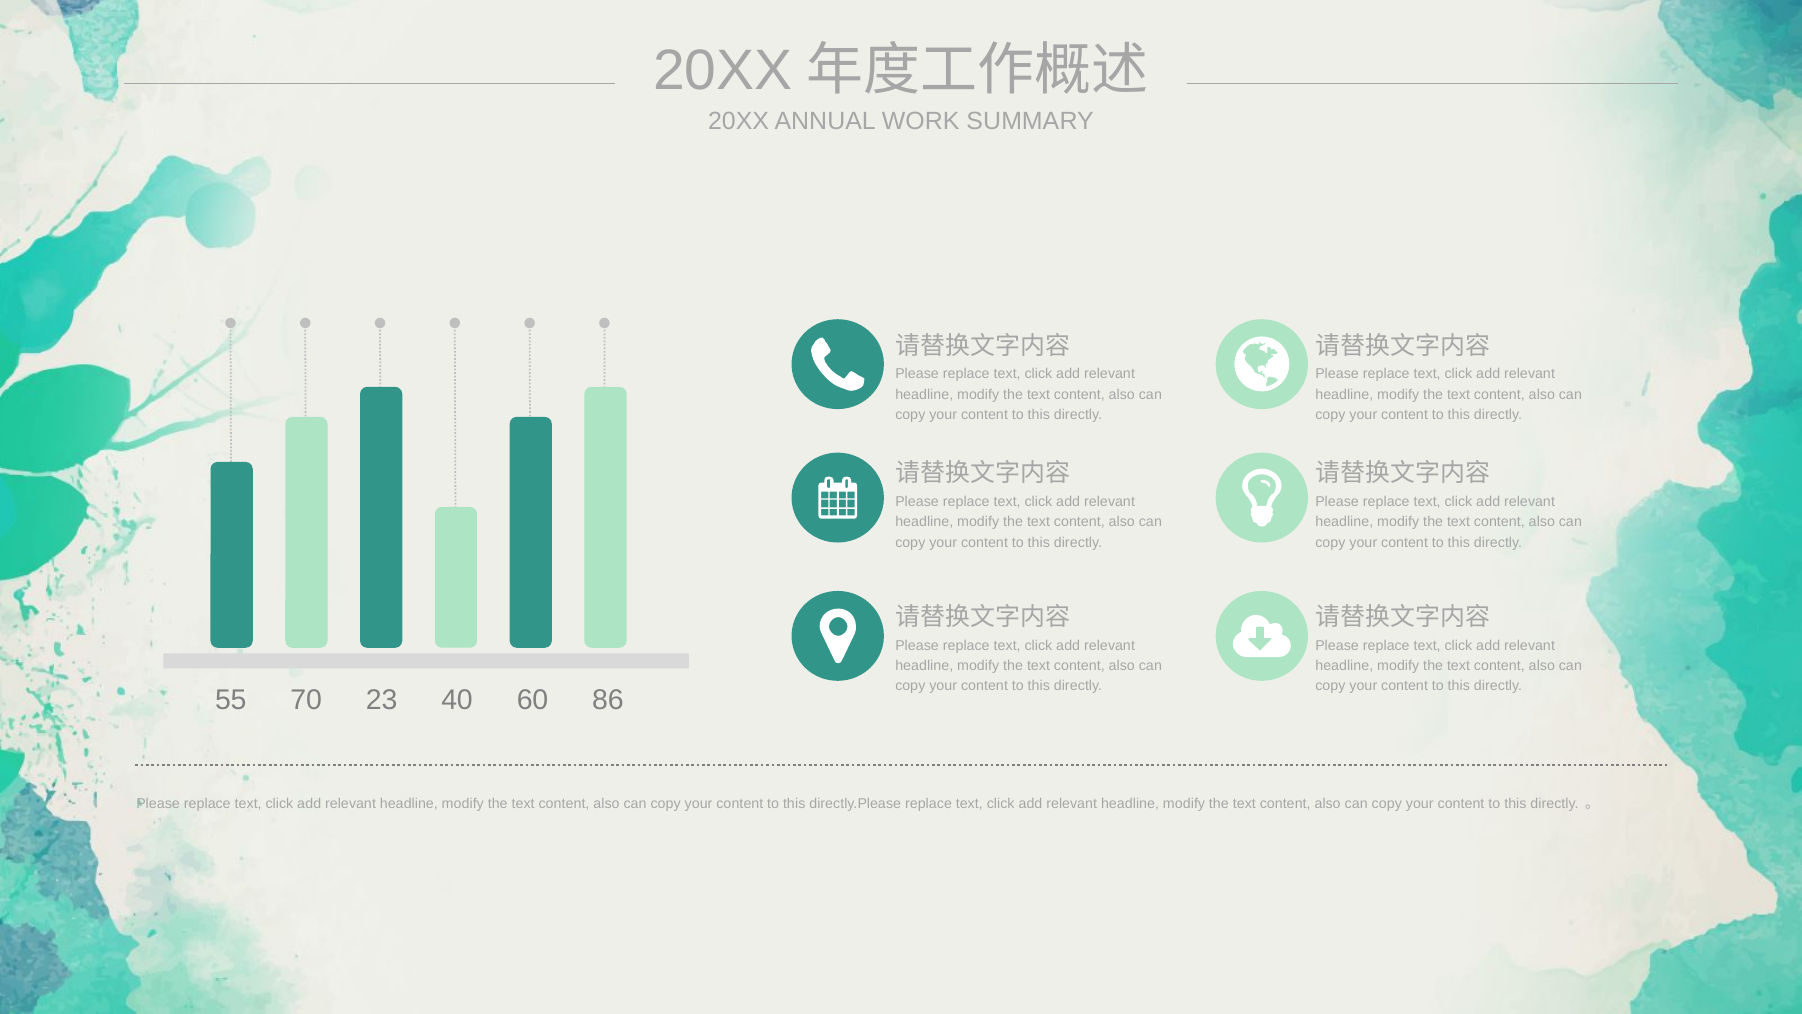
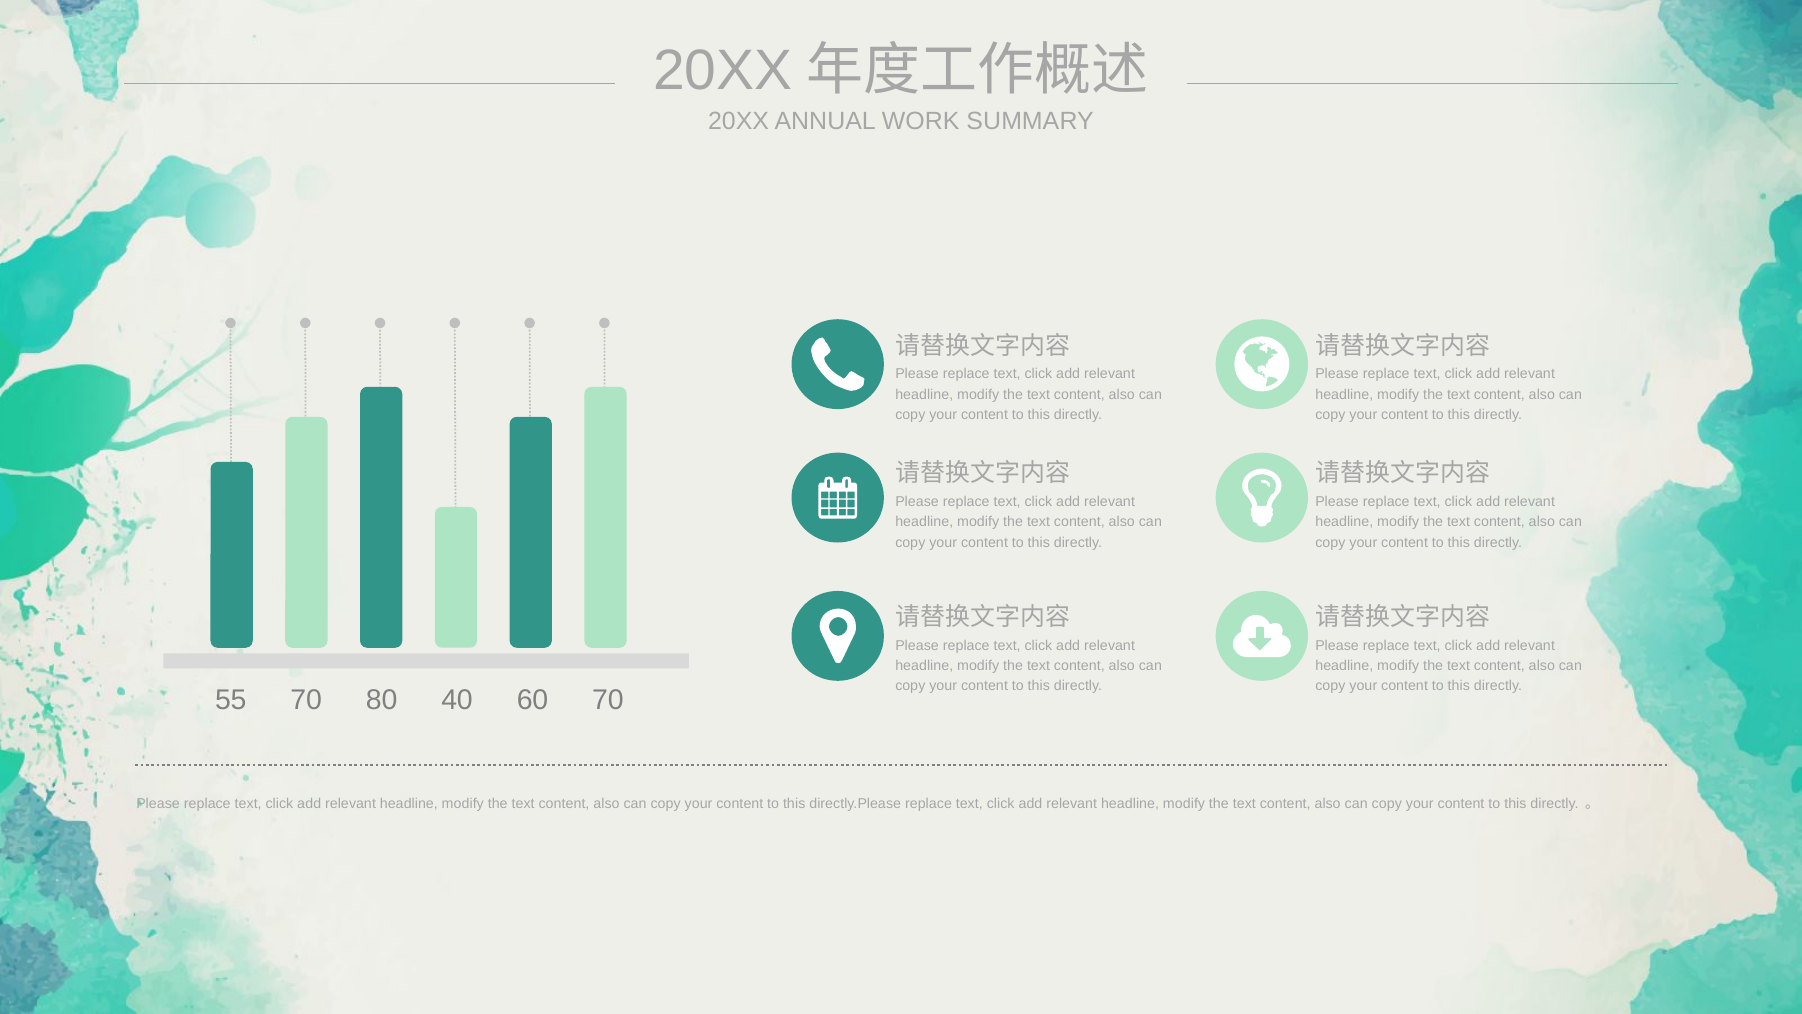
23: 23 -> 80 (382, 700)
60 86: 86 -> 70 (608, 700)
